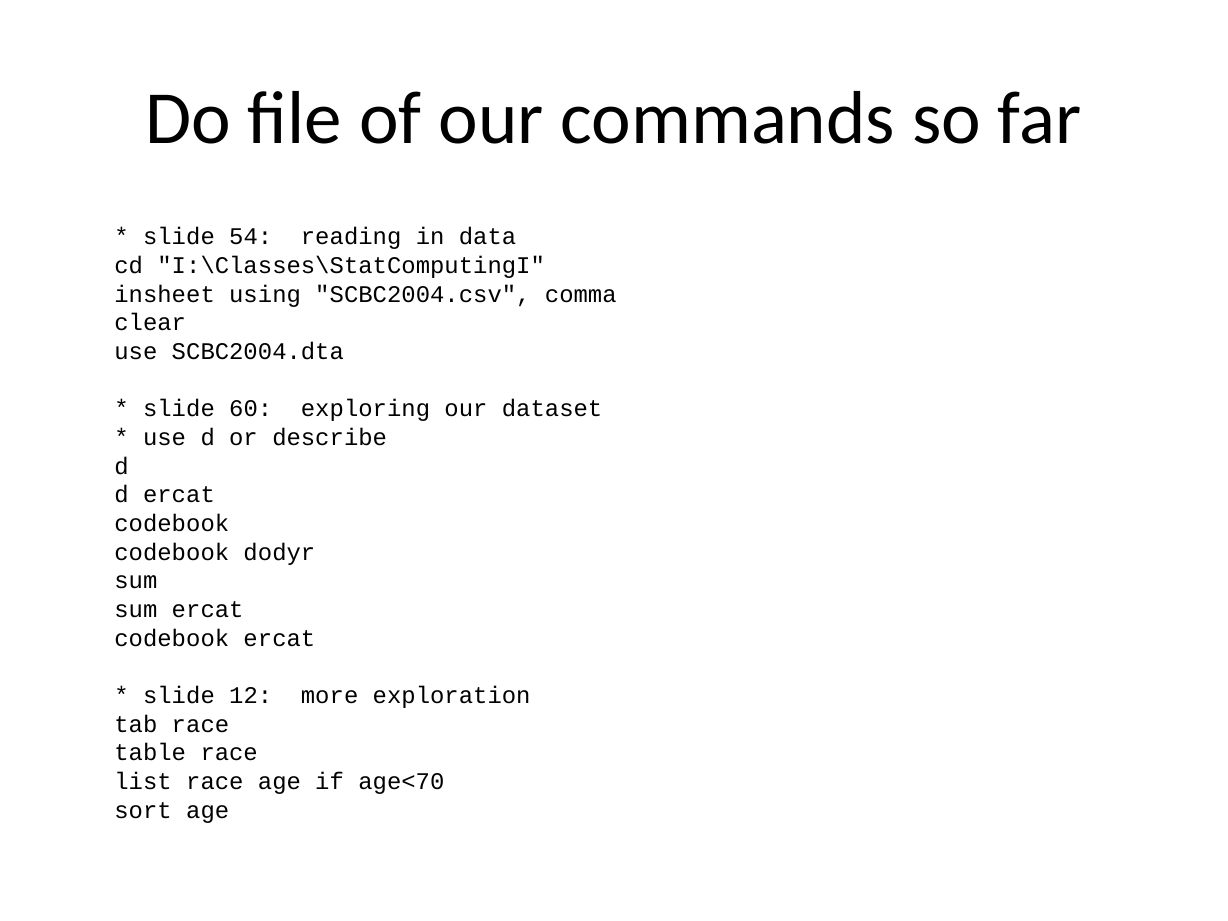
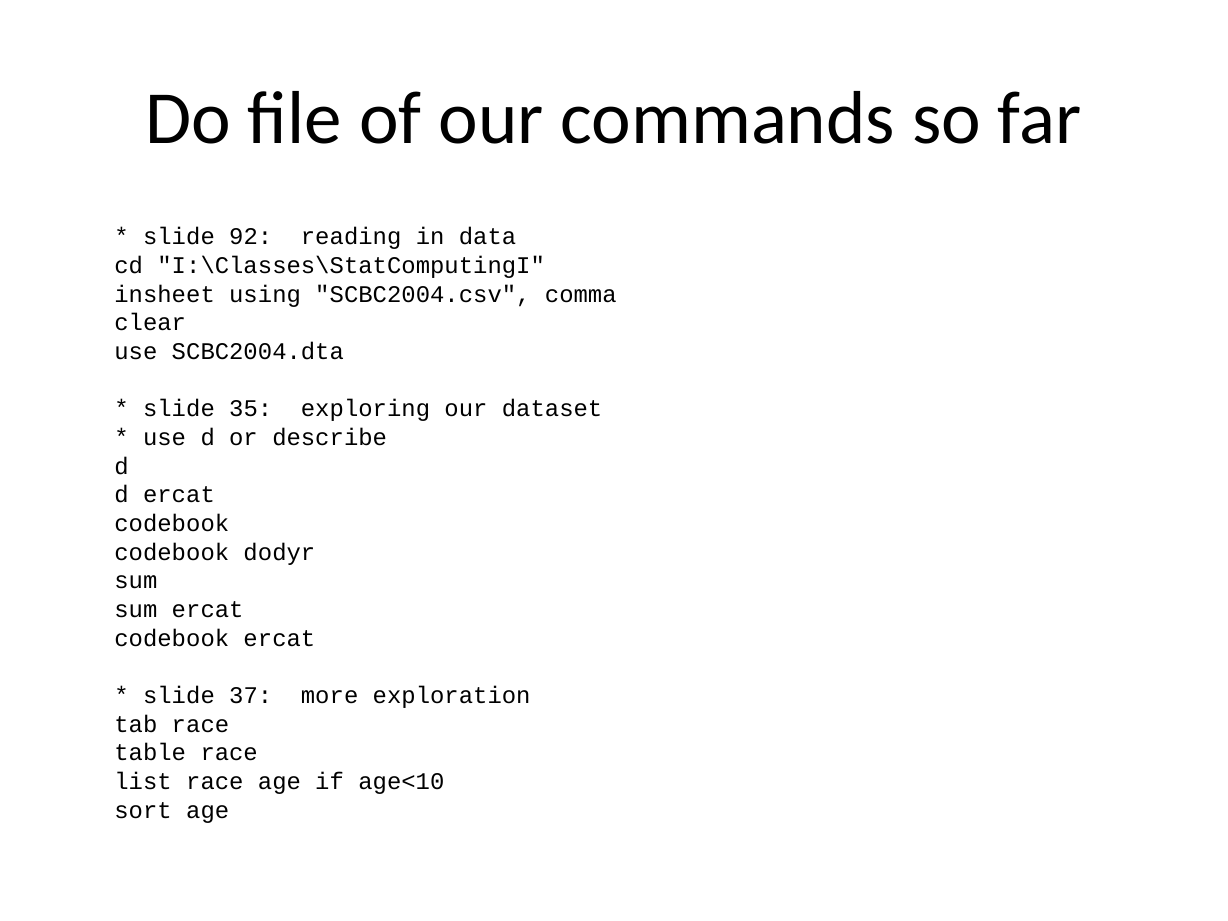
54: 54 -> 92 (251, 237)
60: 60 -> 35 (251, 409)
12: 12 -> 37 (251, 696)
age<70: age<70 -> age<10 (401, 782)
